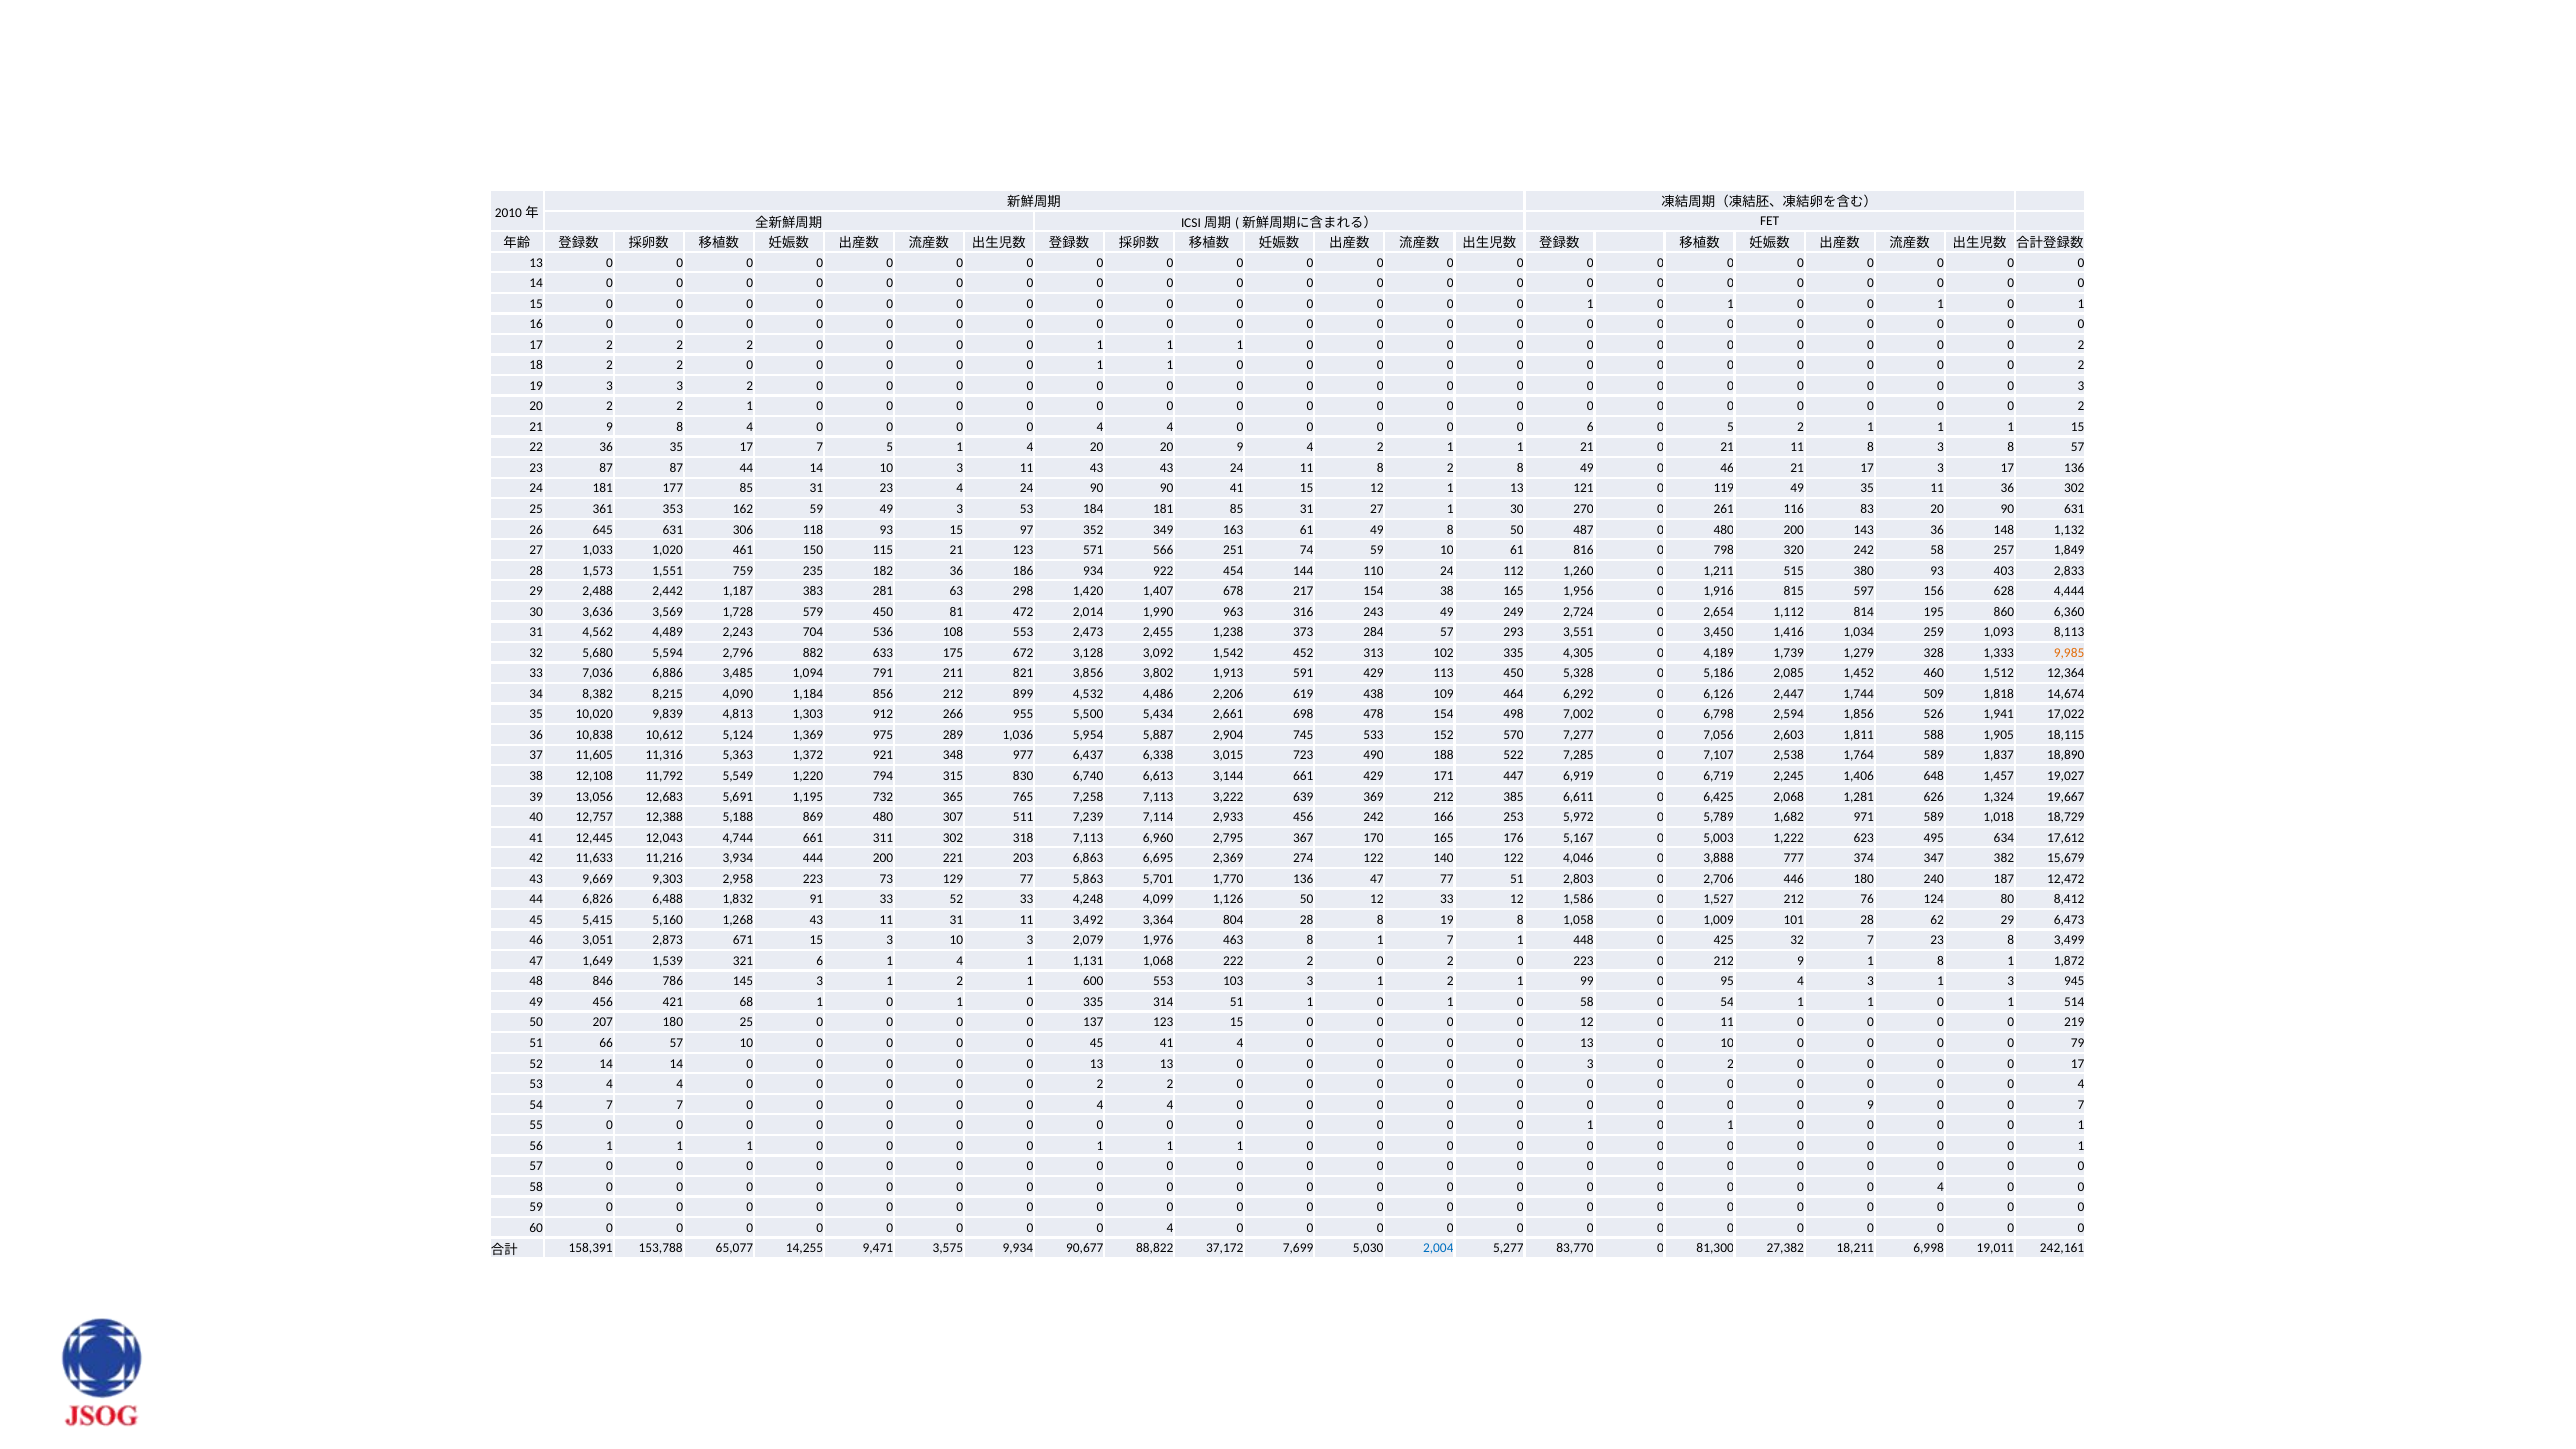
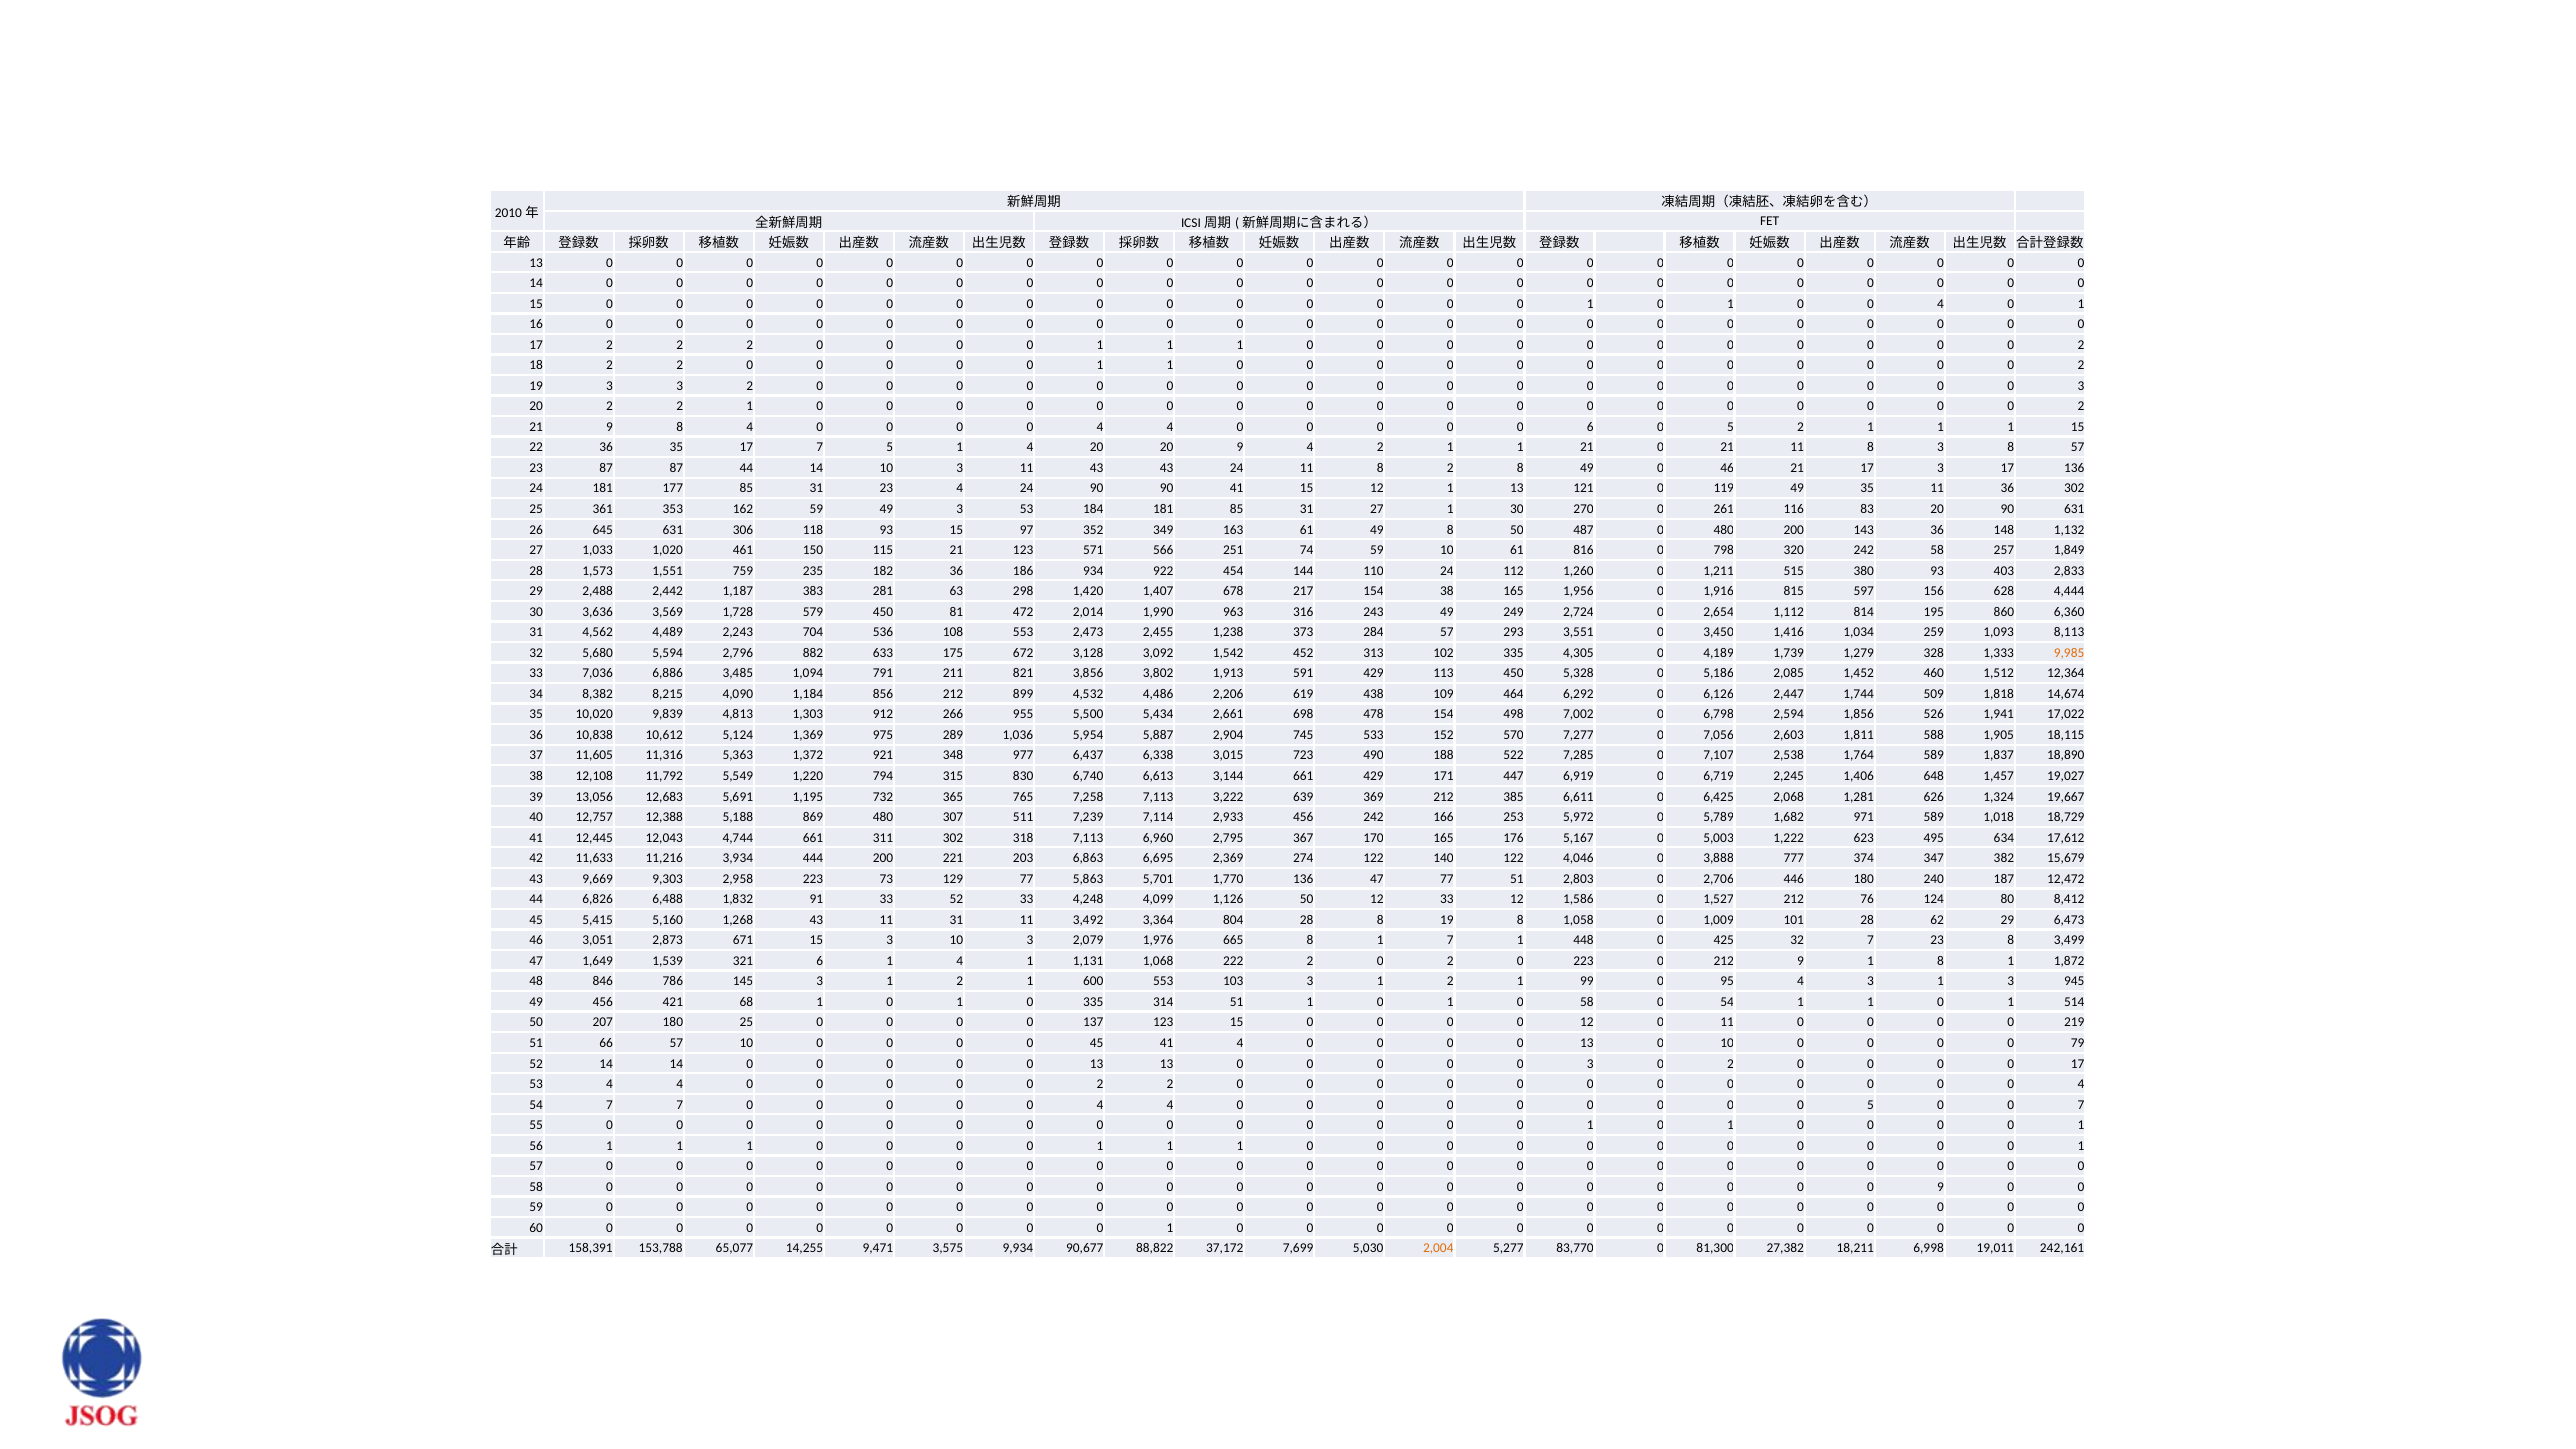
1 0 0 1: 1 -> 4 (1941, 304)
463: 463 -> 665 (1233, 940)
0 0 9: 9 -> 5 (1871, 1105)
4: 4 -> 9 (1941, 1187)
4: 4 -> 1 (1170, 1228)
2,004 colour: blue -> orange (1438, 1248)
